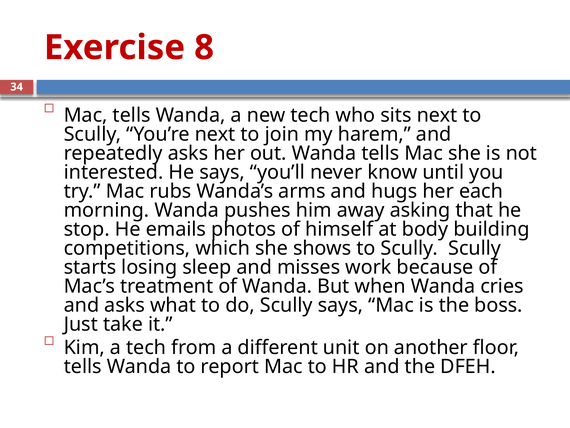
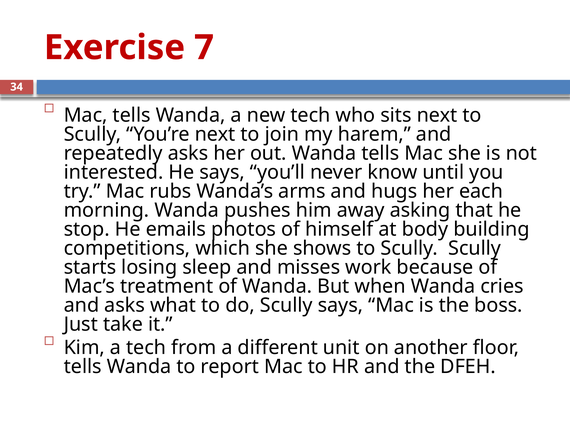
8: 8 -> 7 (204, 48)
